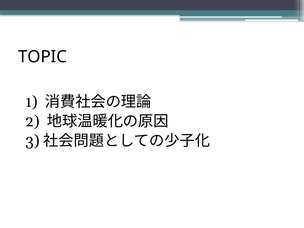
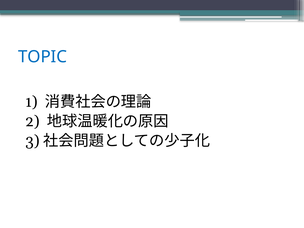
TOPIC colour: black -> blue (43, 57)
